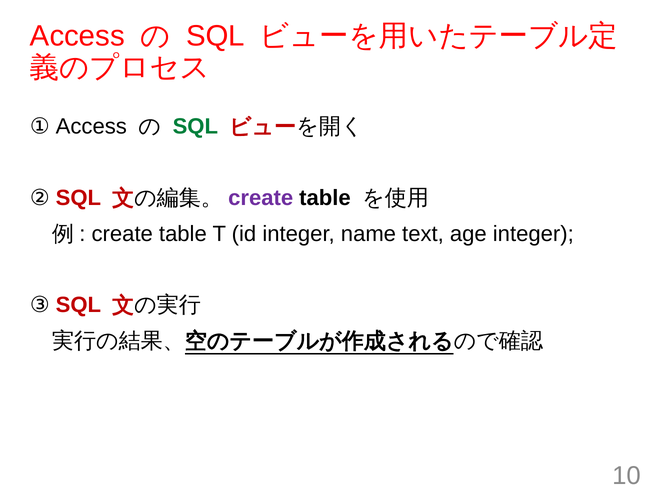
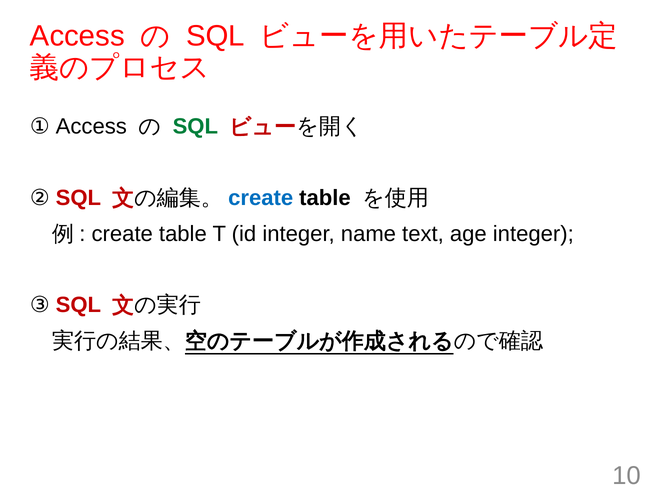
create colour: purple -> blue (261, 198)
